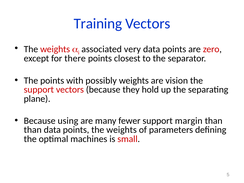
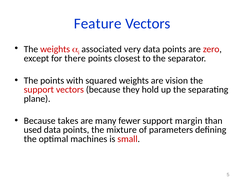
Training: Training -> Feature (98, 24)
possibly: possibly -> squared (101, 80)
using: using -> takes (68, 121)
than: than -> used (33, 130)
points the weights: weights -> mixture (122, 130)
